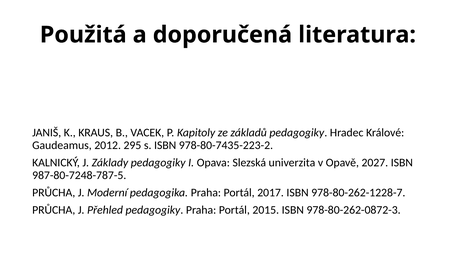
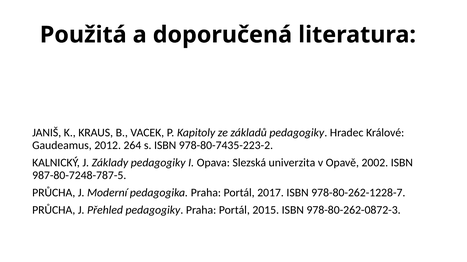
295: 295 -> 264 (132, 146)
2027: 2027 -> 2002 (375, 163)
